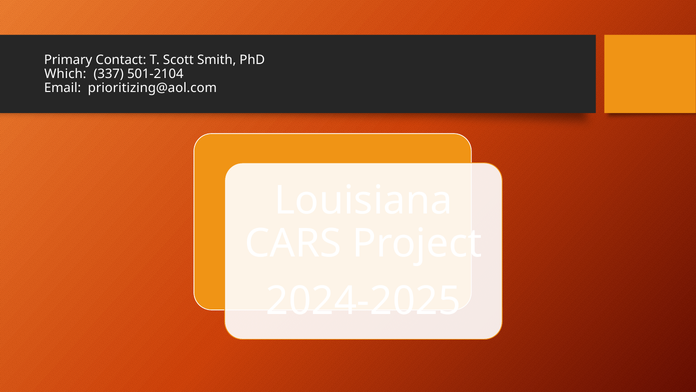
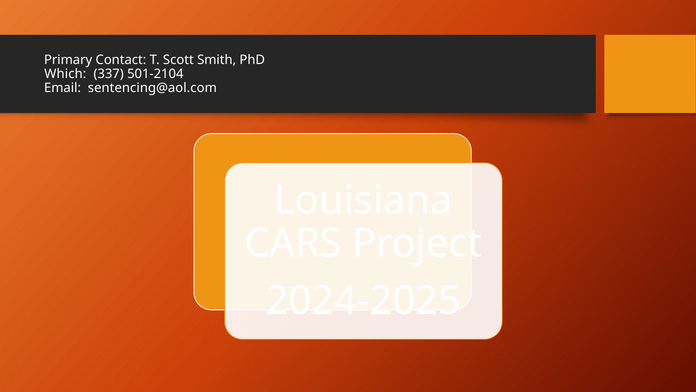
prioritizing@aol.com: prioritizing@aol.com -> sentencing@aol.com (152, 88)
